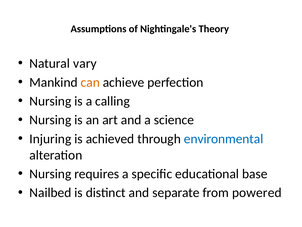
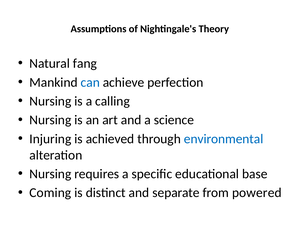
vary: vary -> fang (85, 63)
can colour: orange -> blue (90, 82)
Nailbed: Nailbed -> Coming (50, 192)
